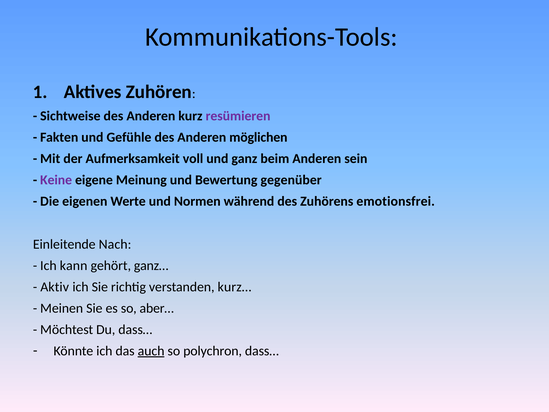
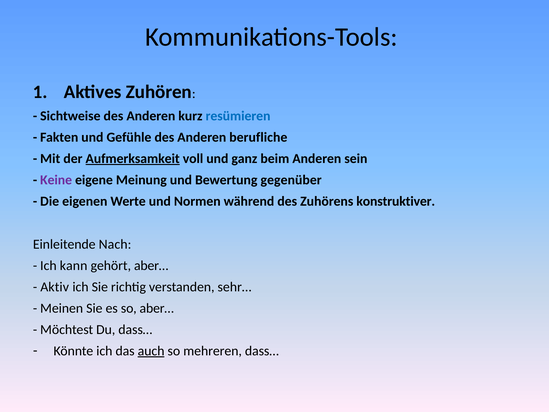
resümieren colour: purple -> blue (238, 116)
möglichen: möglichen -> berufliche (258, 137)
Aufmerksamkeit underline: none -> present (133, 159)
emotionsfrei: emotionsfrei -> konstruktiver (396, 201)
gehört ganz…: ganz… -> aber… (151, 265)
kurz…: kurz… -> sehr… (235, 287)
polychron: polychron -> mehreren (213, 351)
